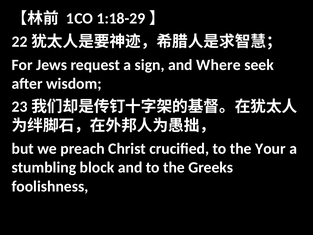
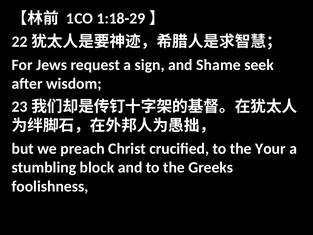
Where: Where -> Shame (218, 65)
